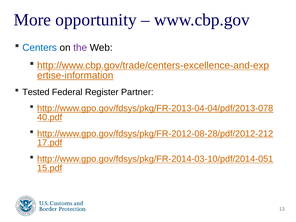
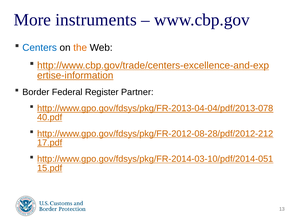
opportunity: opportunity -> instruments (96, 20)
the colour: purple -> orange (80, 48)
Tested: Tested -> Border (36, 92)
